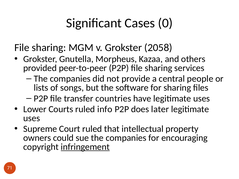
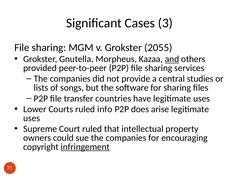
0: 0 -> 3 (165, 23)
2058: 2058 -> 2055 (158, 48)
and underline: none -> present (172, 59)
people: people -> studies (200, 79)
later: later -> arise (160, 109)
